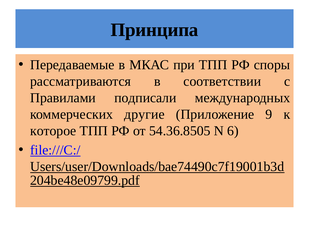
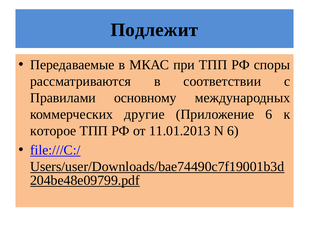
Принципа: Принципа -> Подлежит (154, 30)
подписали: подписали -> основному (145, 98)
Приложение 9: 9 -> 6 (269, 114)
54.36.8505: 54.36.8505 -> 11.01.2013 (180, 131)
